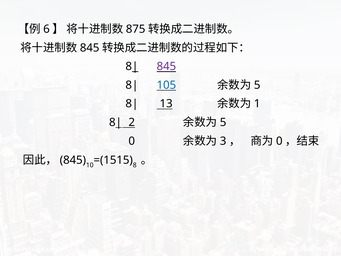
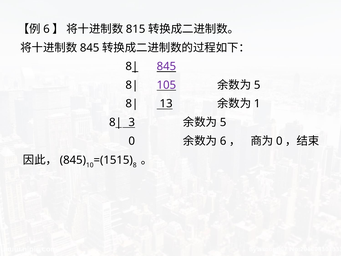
875: 875 -> 815 (136, 29)
105 colour: blue -> purple (166, 85)
2: 2 -> 3 (132, 122)
3: 3 -> 6 (223, 141)
